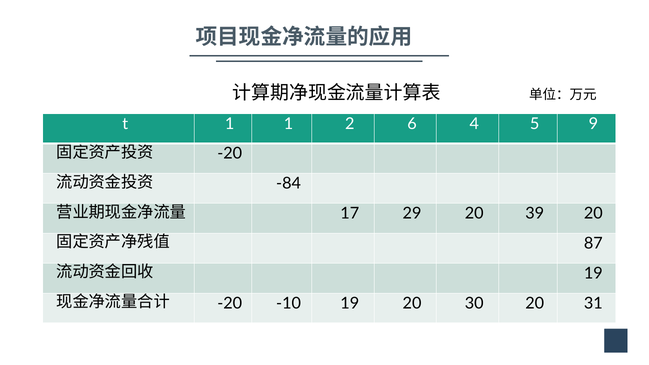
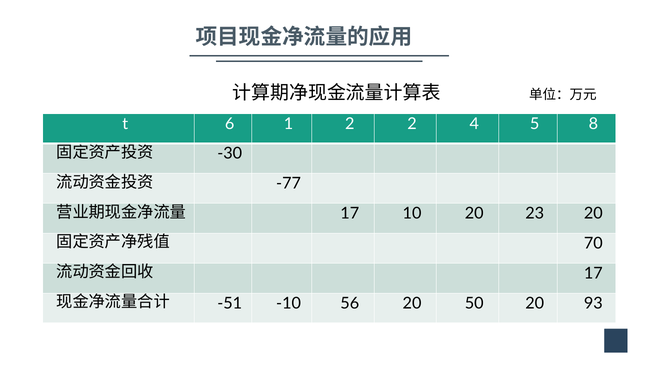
t 1: 1 -> 6 (230, 124)
2 6: 6 -> 2 (412, 124)
9: 9 -> 8 (593, 124)
-20: -20 -> -30 (230, 154)
-84: -84 -> -77 (289, 184)
29: 29 -> 10 (412, 213)
39: 39 -> 23 (535, 213)
87: 87 -> 70 (593, 243)
19: 19 -> 17 (593, 273)
-20: -20 -> -51 (230, 303)
-10 19: 19 -> 56 (350, 303)
30: 30 -> 50 (474, 303)
31: 31 -> 93 (593, 303)
